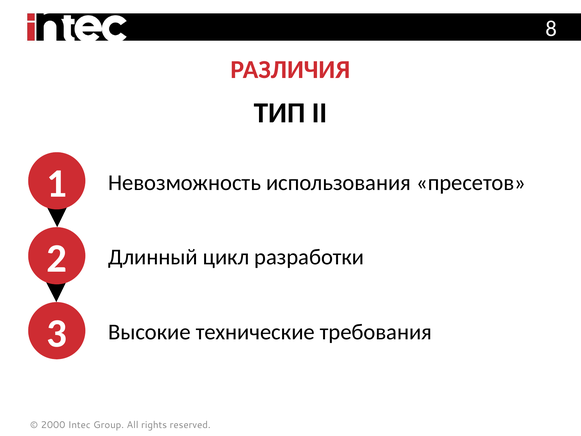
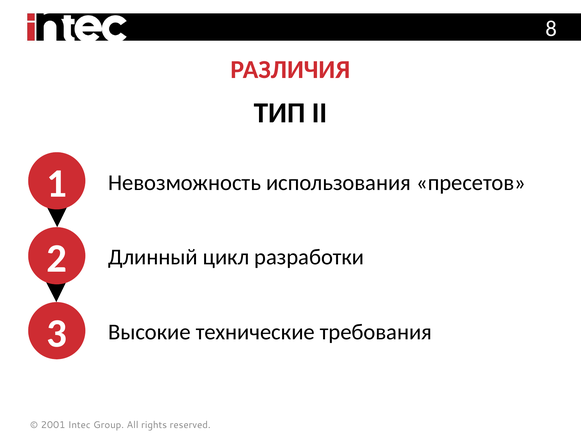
2000: 2000 -> 2001 (53, 425)
